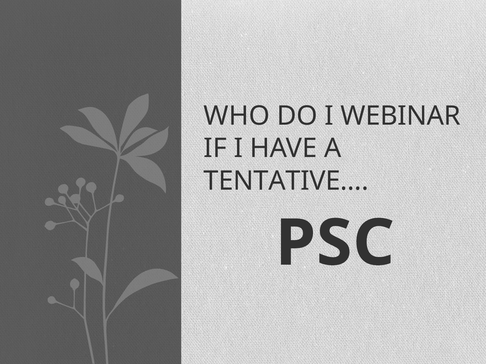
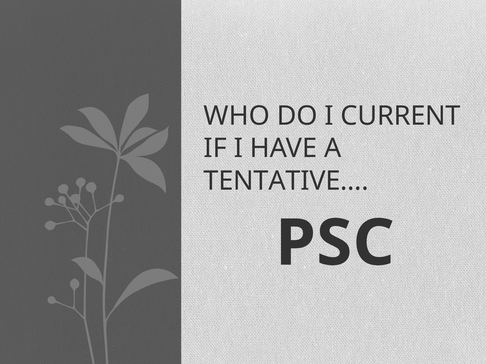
WEBINAR: WEBINAR -> CURRENT (401, 116)
